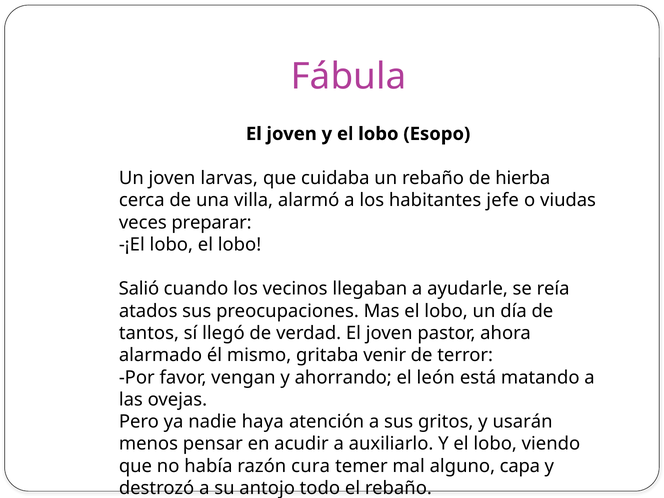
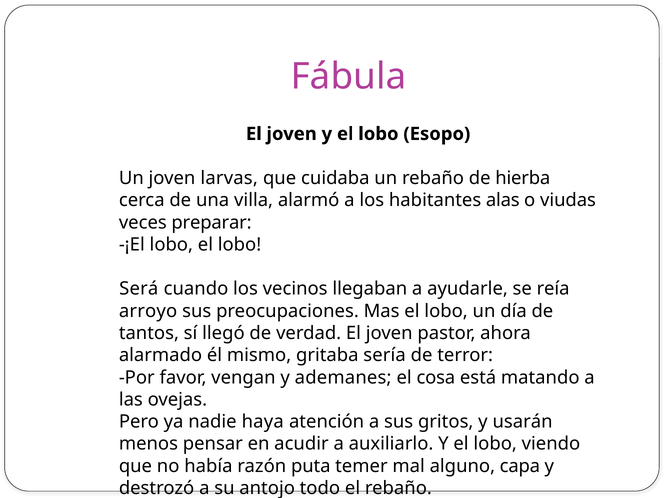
jefe: jefe -> alas (503, 200)
Salió: Salió -> Será (139, 289)
atados: atados -> arroyo (148, 311)
venir: venir -> sería (385, 355)
ahorrando: ahorrando -> ademanes (343, 377)
león: león -> cosa (436, 377)
cura: cura -> puta (311, 466)
